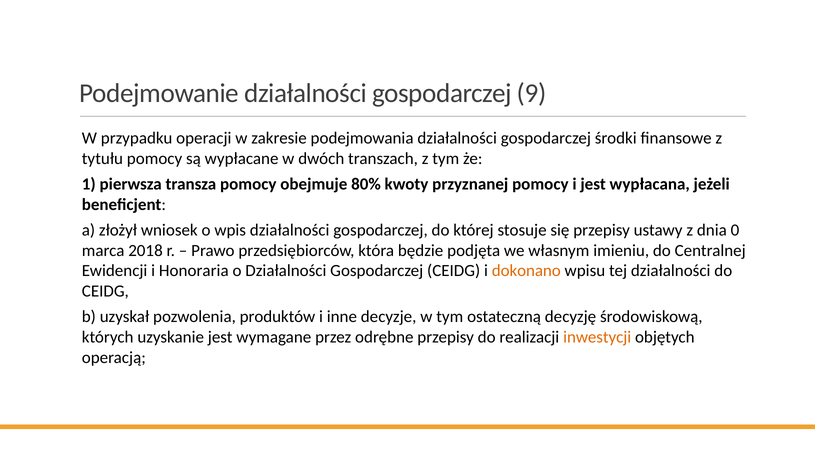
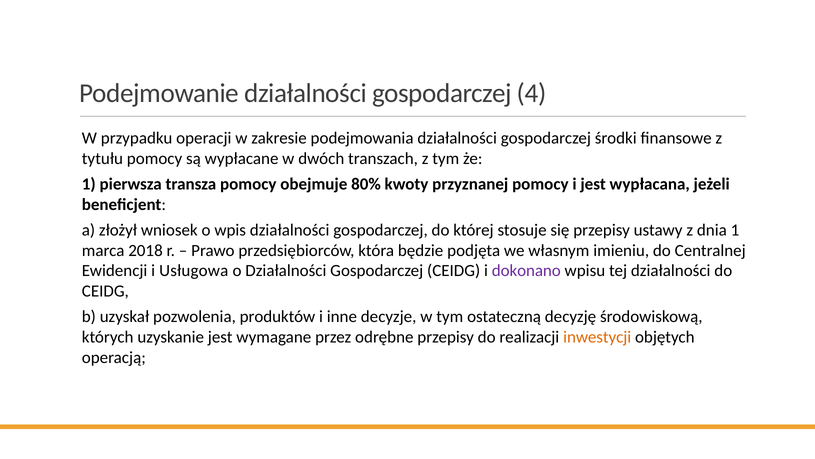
9: 9 -> 4 (532, 93)
dnia 0: 0 -> 1 (735, 230)
Honoraria: Honoraria -> Usługowa (194, 270)
dokonano colour: orange -> purple (526, 270)
